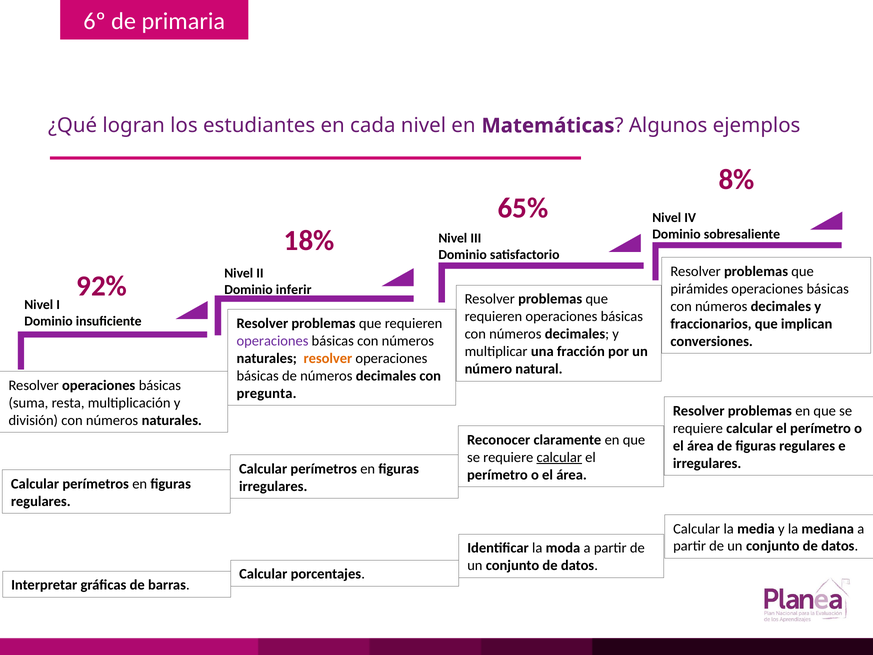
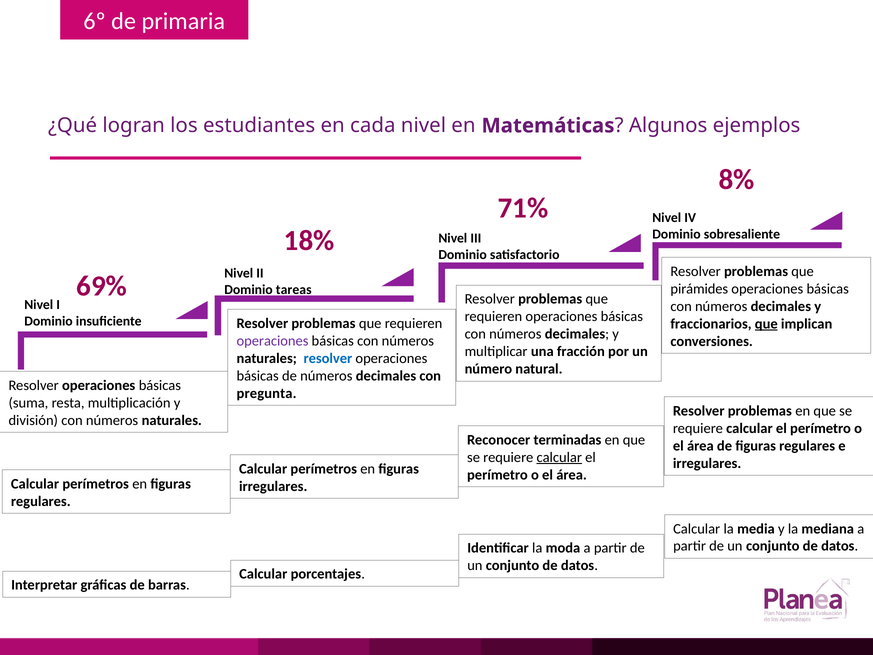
65%: 65% -> 71% (523, 208)
92%: 92% -> 69% (102, 286)
inferir: inferir -> tareas (294, 289)
que underline: none -> present (766, 324)
resolver colour: orange -> blue (328, 358)
claramente: claramente -> terminadas (567, 440)
